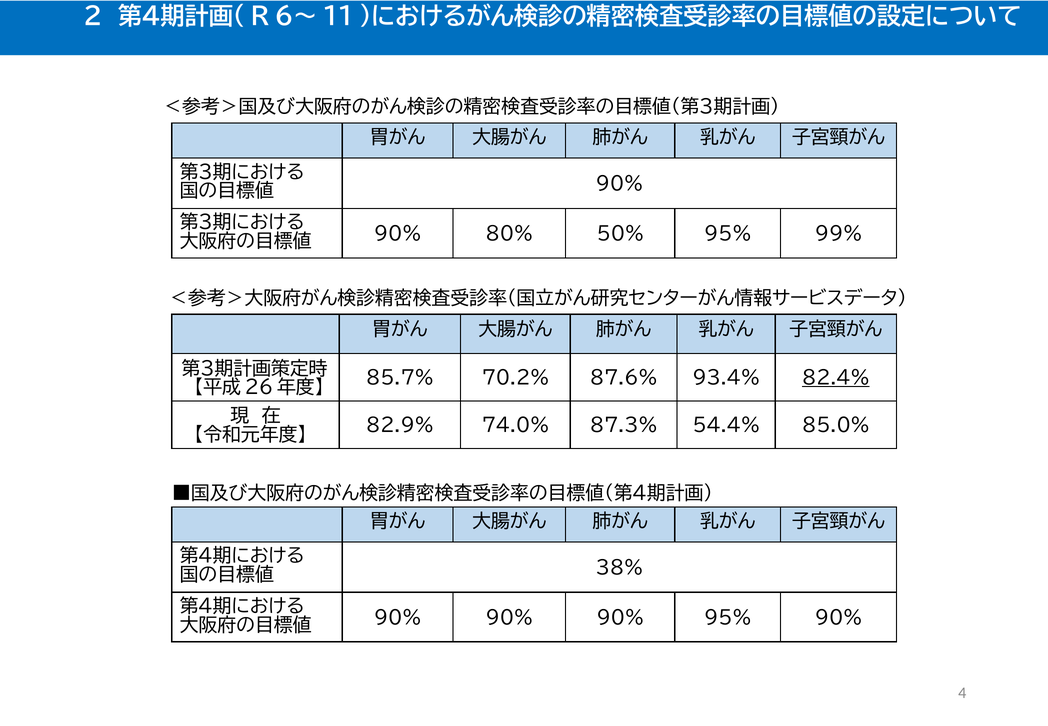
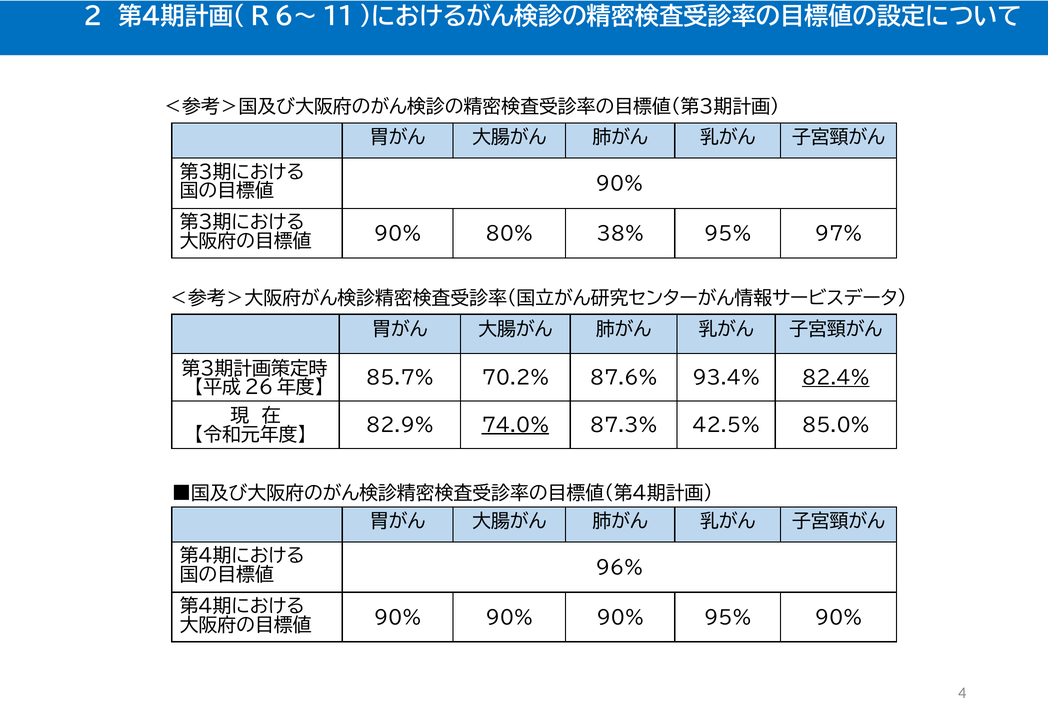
50%: 50% -> 38% (620, 234)
99%: 99% -> 97% (839, 234)
74.0% underline: none -> present (515, 425)
54.4%: 54.4% -> 42.5% (726, 425)
38%: 38% -> 96% (619, 568)
